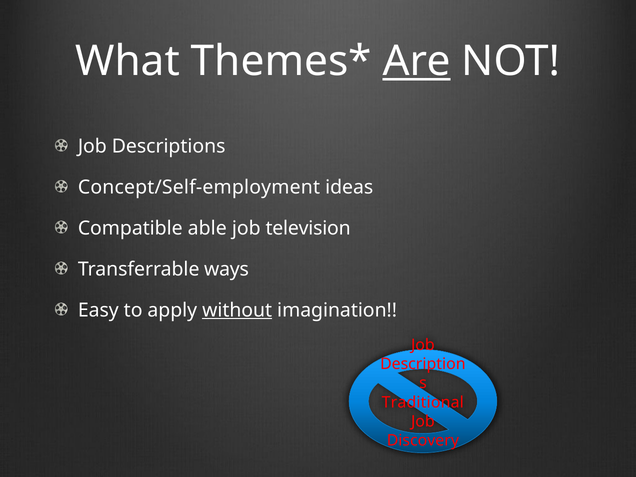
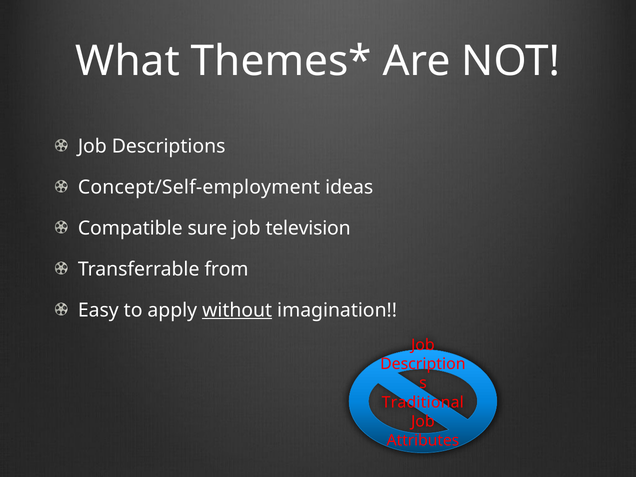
Are underline: present -> none (417, 61)
able: able -> sure (207, 228)
ways: ways -> from (226, 269)
Discovery: Discovery -> Attributes (423, 440)
